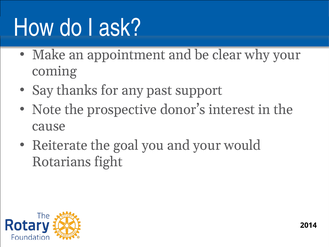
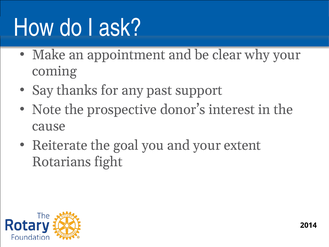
would: would -> extent (242, 145)
